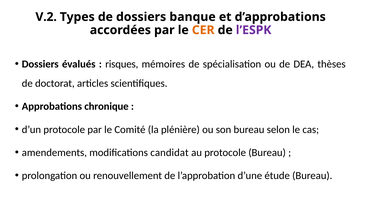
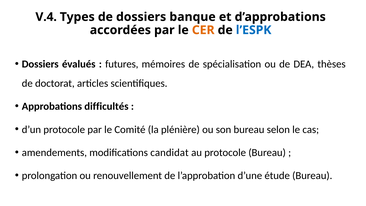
V.2: V.2 -> V.4 (46, 17)
l’ESPK colour: purple -> blue (254, 30)
risques: risques -> futures (122, 64)
chronique: chronique -> difficultés (106, 106)
